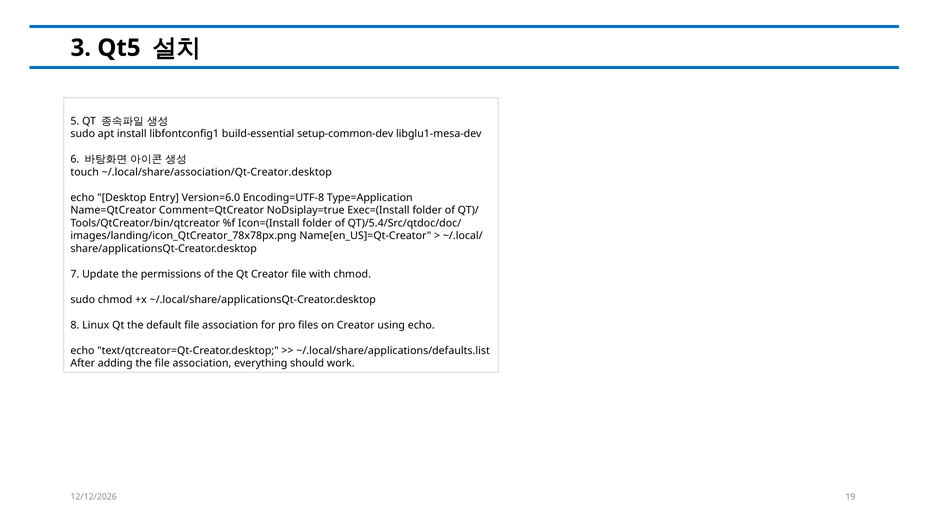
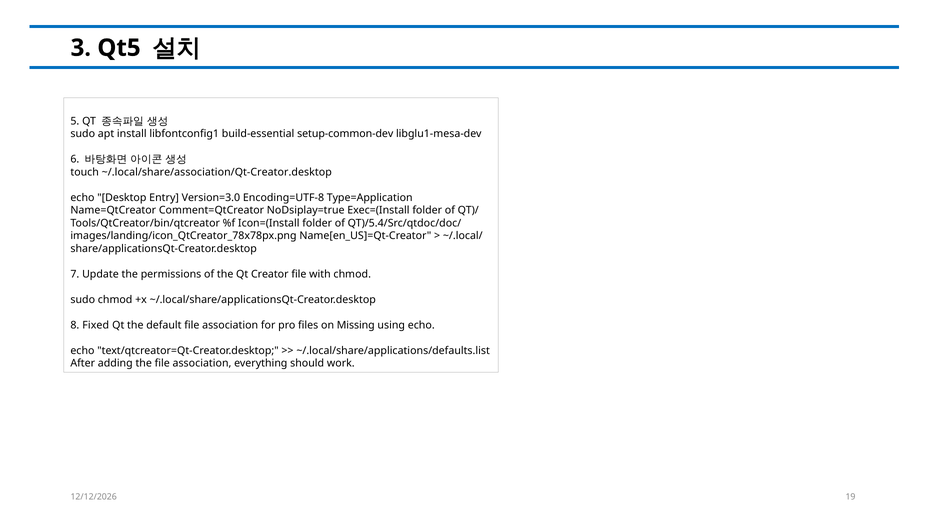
Version=6.0: Version=6.0 -> Version=3.0 (211, 198)
Linux: Linux -> Fixed (96, 325)
on Creator: Creator -> Missing (356, 325)
